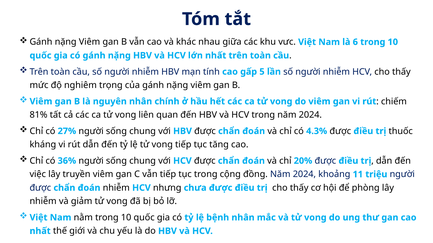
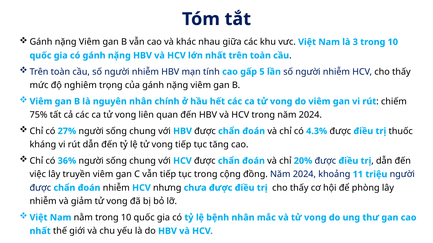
6: 6 -> 3 (355, 42)
81%: 81% -> 75% (39, 115)
